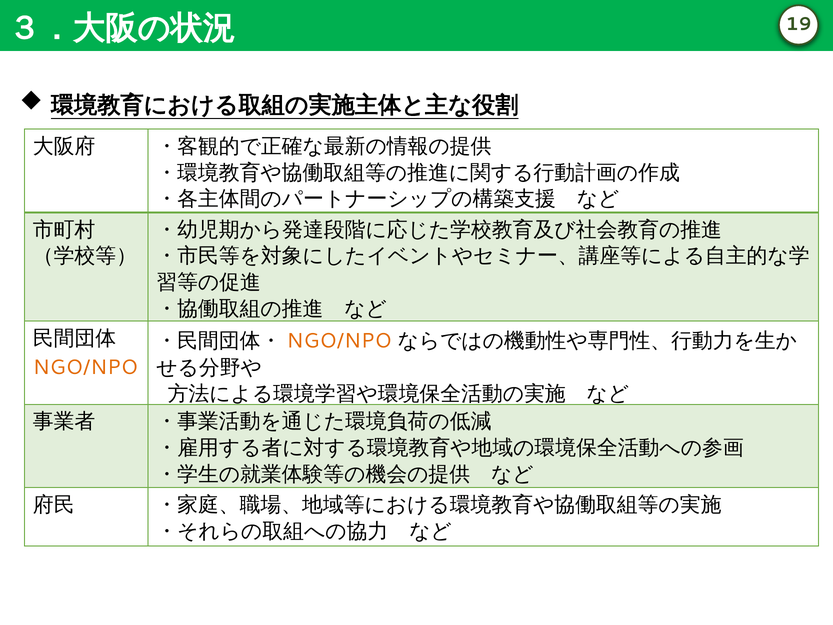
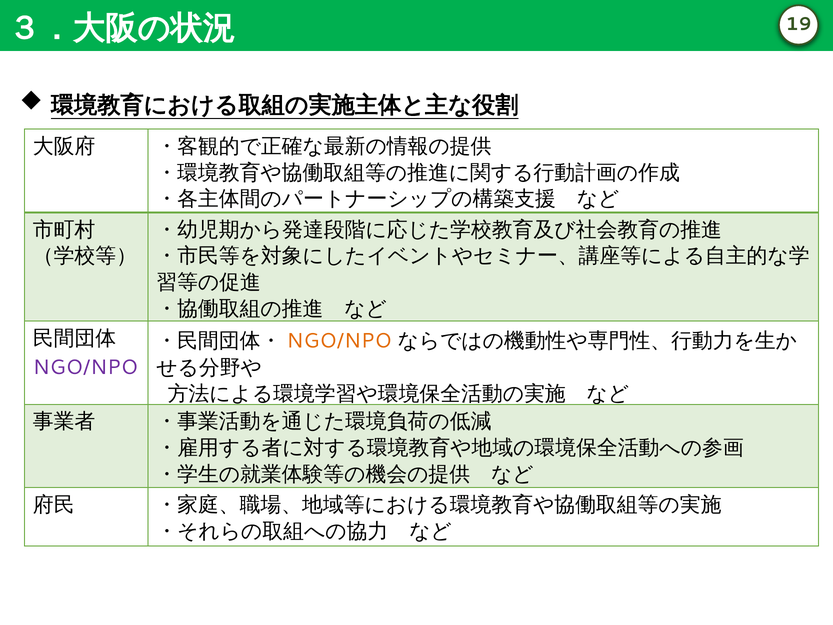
NGO/NPO colour: orange -> purple (85, 367)
